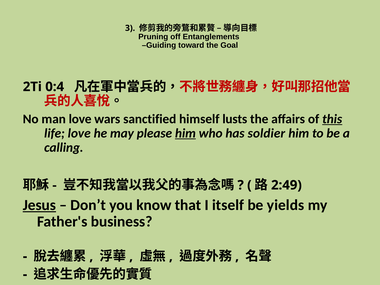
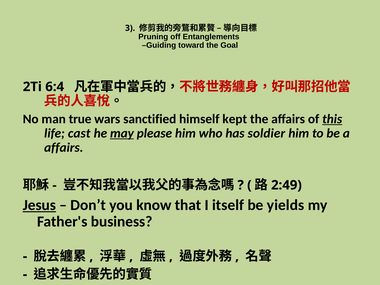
0:4: 0:4 -> 6:4 (55, 87)
man love: love -> true (80, 119)
lusts: lusts -> kept (235, 119)
life love: love -> cast (79, 133)
may underline: none -> present (122, 133)
him underline: present -> none (185, 133)
calling: calling -> affairs (64, 147)
